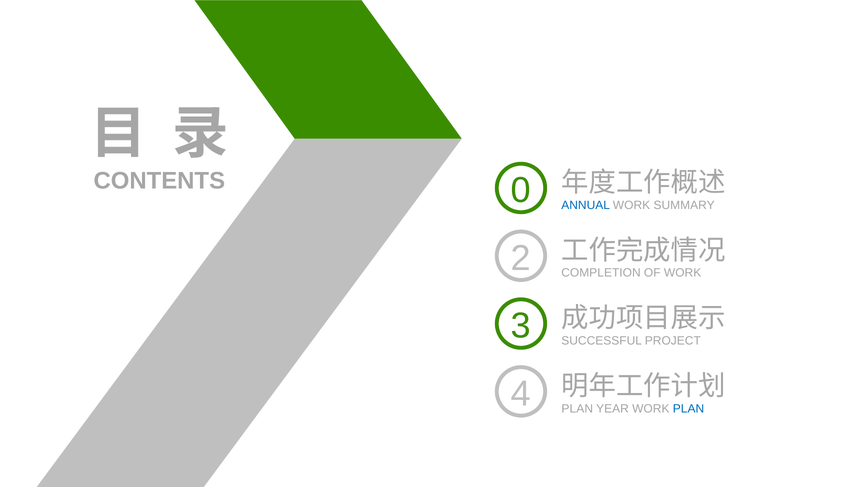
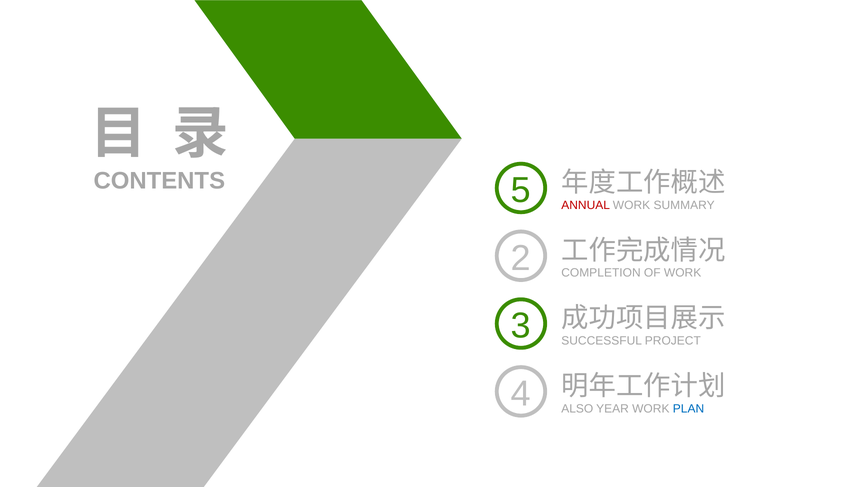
0: 0 -> 5 (521, 191)
ANNUAL colour: blue -> red (586, 205)
PLAN: PLAN -> ALSO (577, 409)
